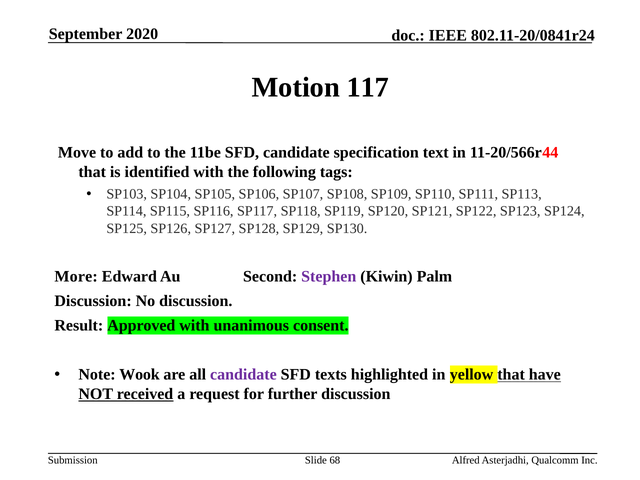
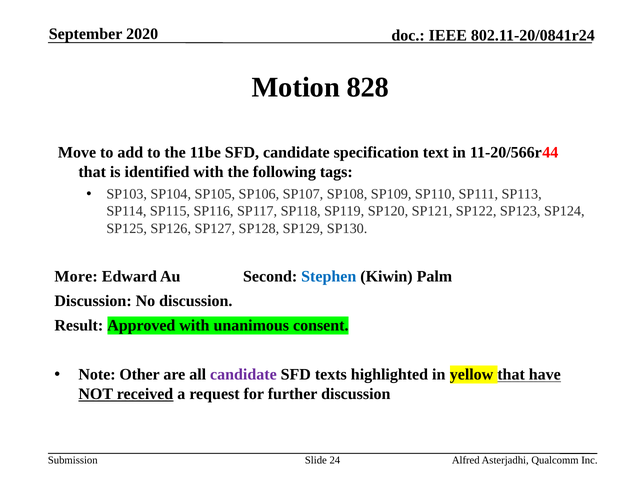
117: 117 -> 828 (368, 87)
Stephen colour: purple -> blue (329, 276)
Wook: Wook -> Other (140, 375)
68: 68 -> 24 (335, 460)
